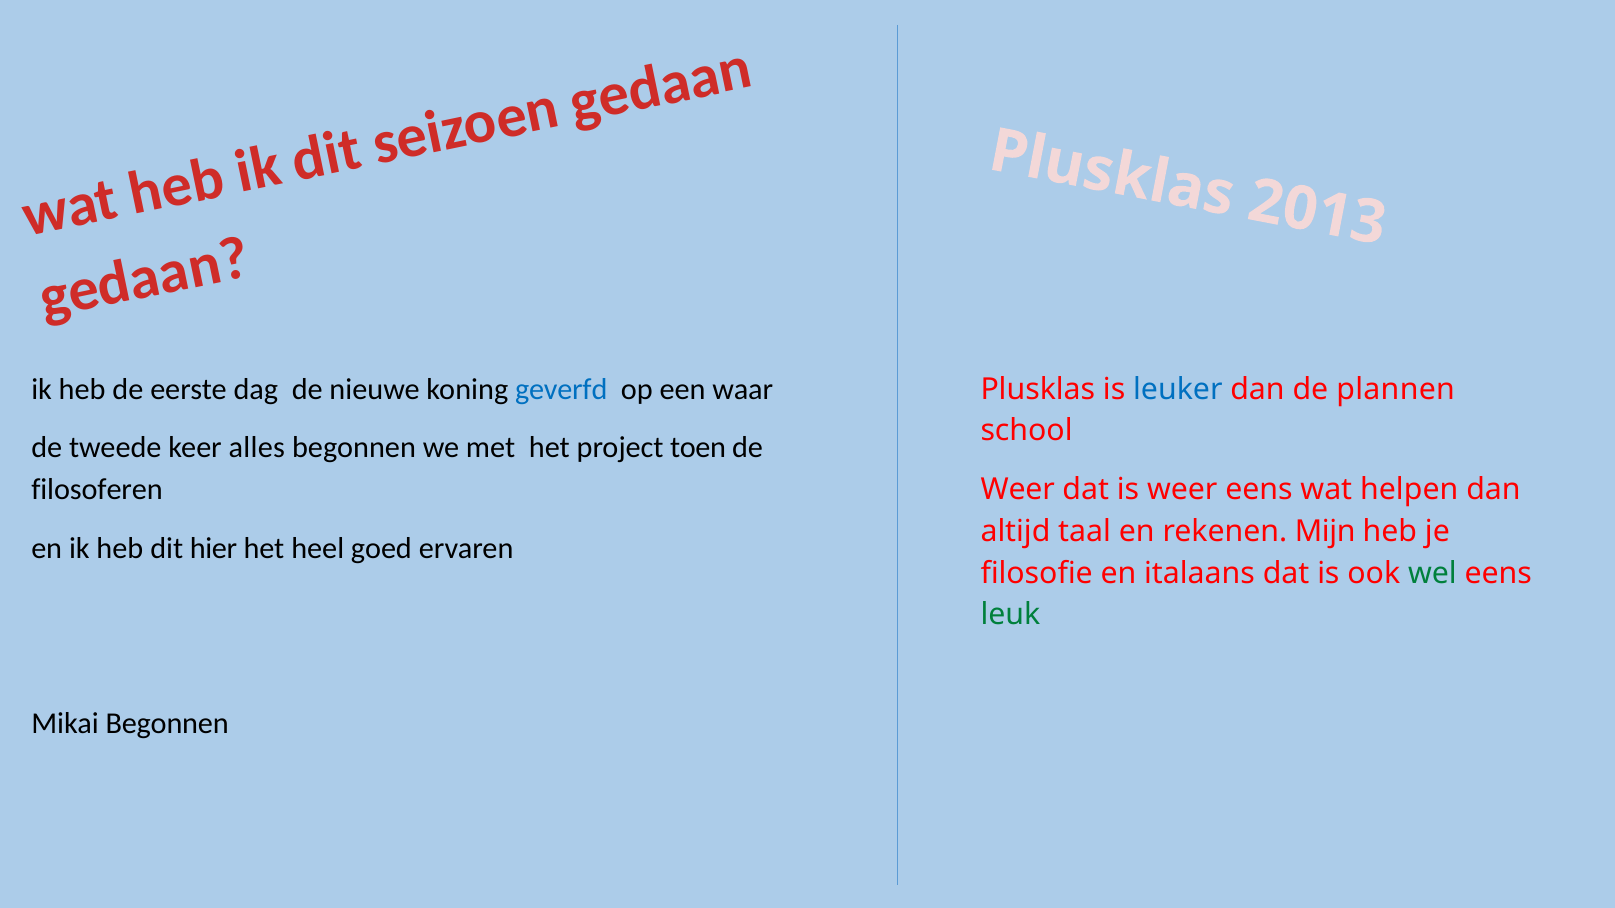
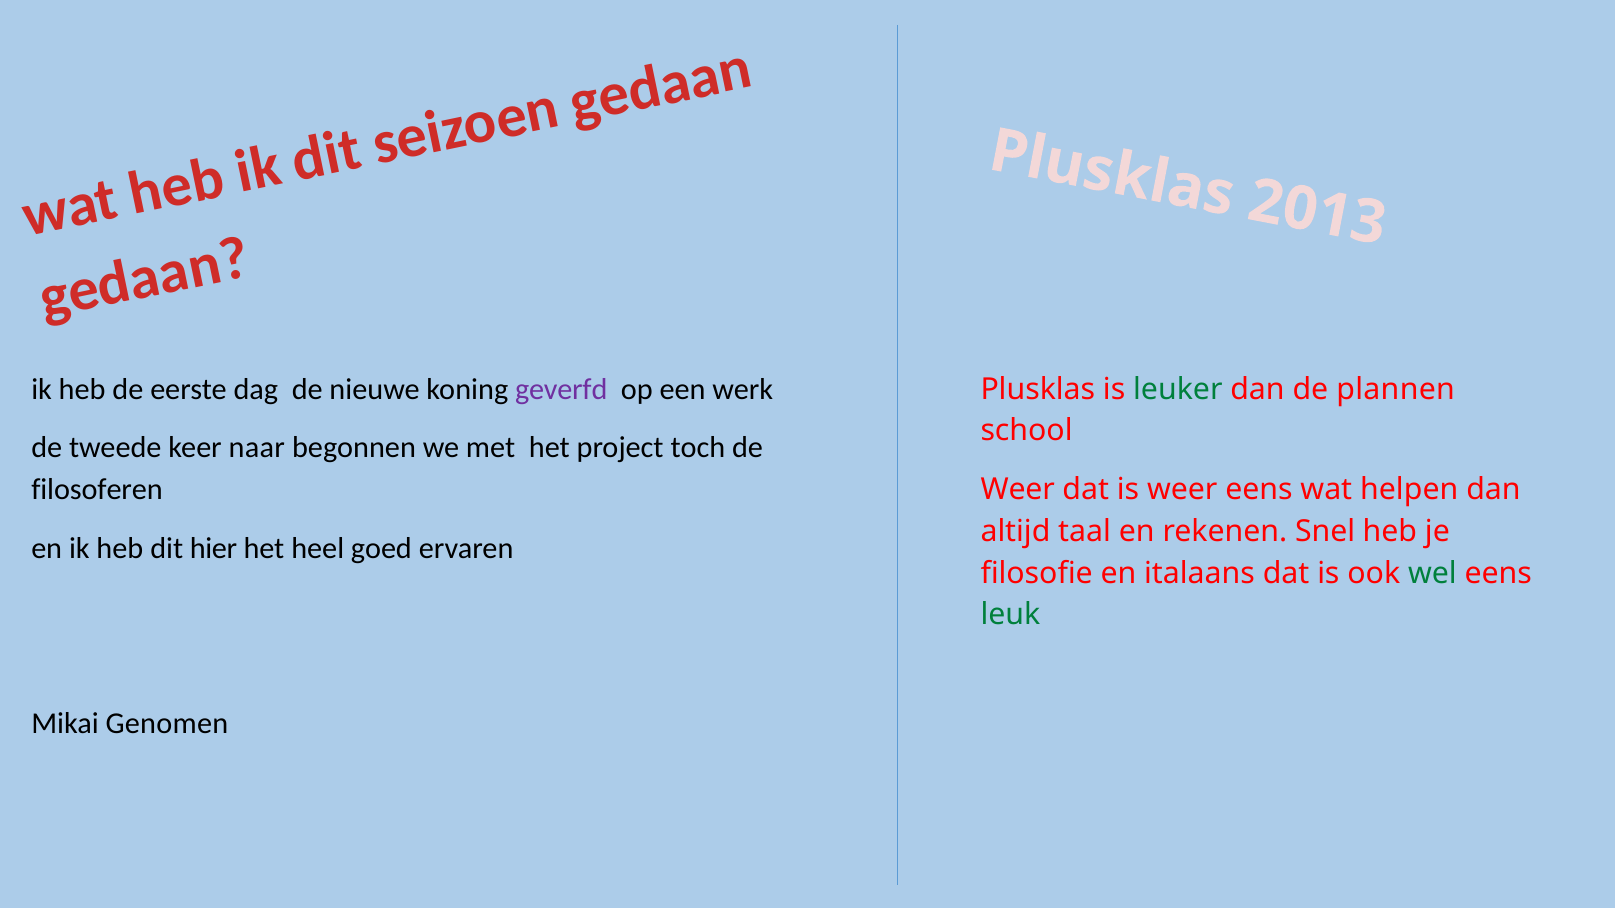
geverfd colour: blue -> purple (561, 389)
waar: waar -> werk (743, 389)
leuker colour: blue -> green (1178, 389)
alles: alles -> naar (257, 448)
toen: toen -> toch (698, 448)
Mijn: Mijn -> Snel (1325, 532)
Mikai Begonnen: Begonnen -> Genomen (167, 724)
